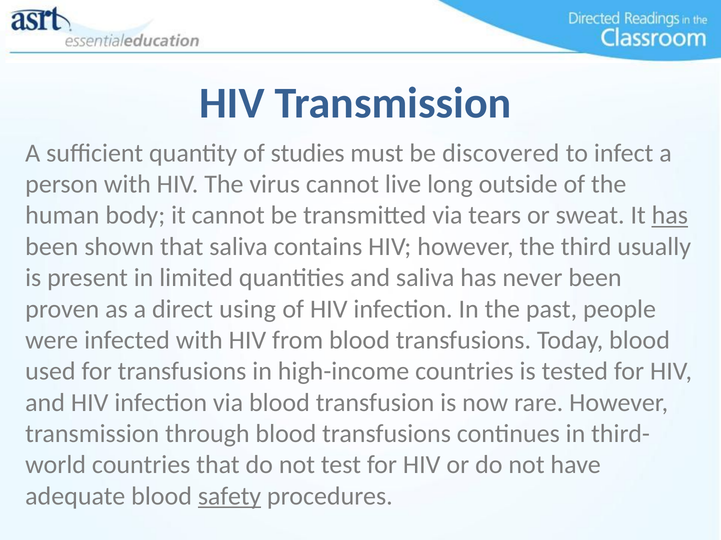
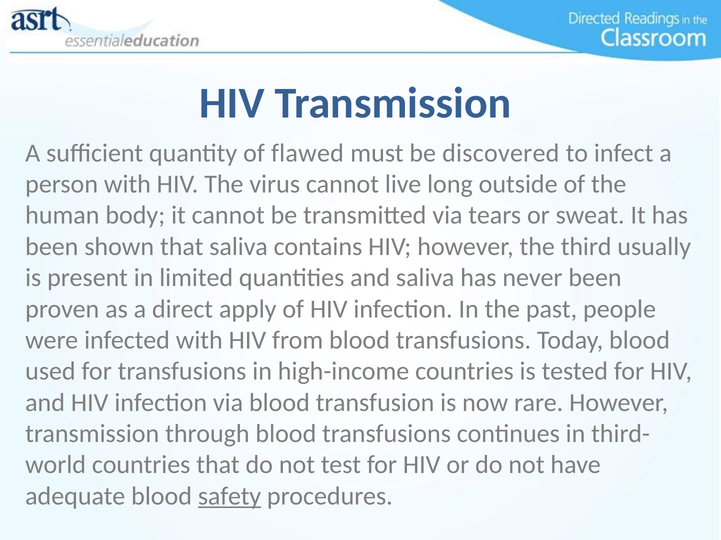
studies: studies -> flawed (307, 153)
has underline: present -> none (670, 216)
using: using -> apply (248, 309)
